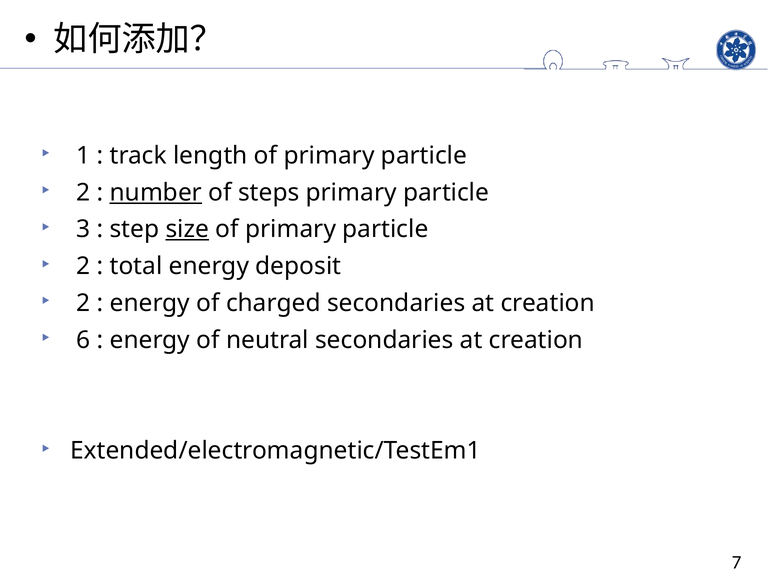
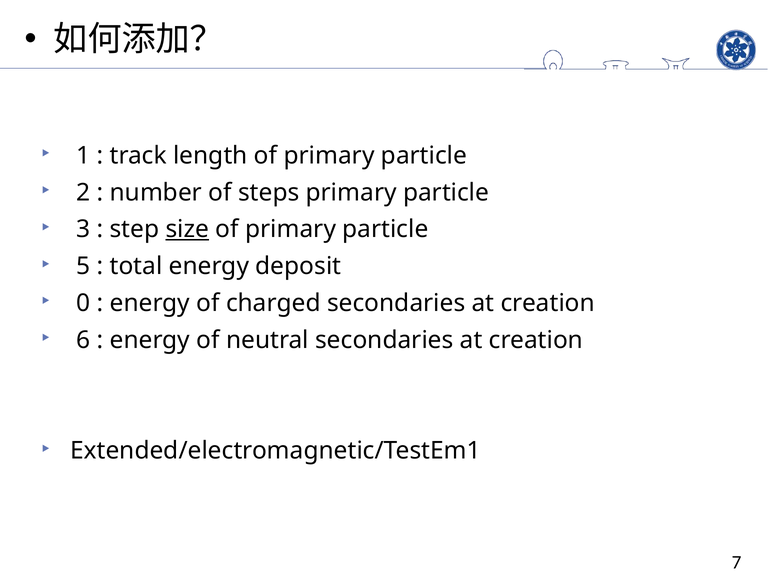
number underline: present -> none (156, 192)
2: 2 -> 5 (83, 266)
2: 2 -> 0 (83, 303)
